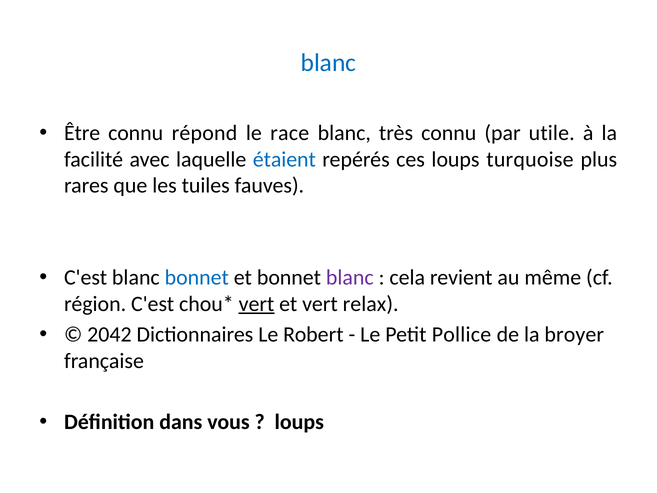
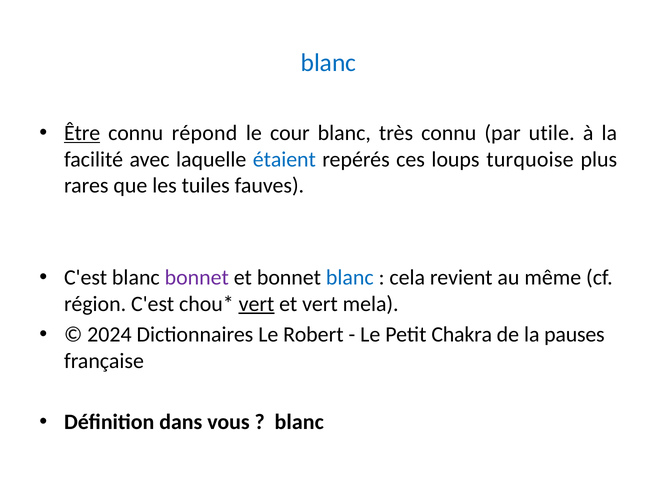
Être underline: none -> present (82, 133)
race: race -> cour (290, 133)
bonnet colour: blue -> purple (197, 277)
blanc colour: purple -> blue (350, 277)
relax: relax -> mela (371, 304)
2042: 2042 -> 2024 (109, 334)
Pollice: Pollice -> Chakra (462, 334)
broyer: broyer -> pauses (574, 334)
loups: loups -> blanc (299, 422)
